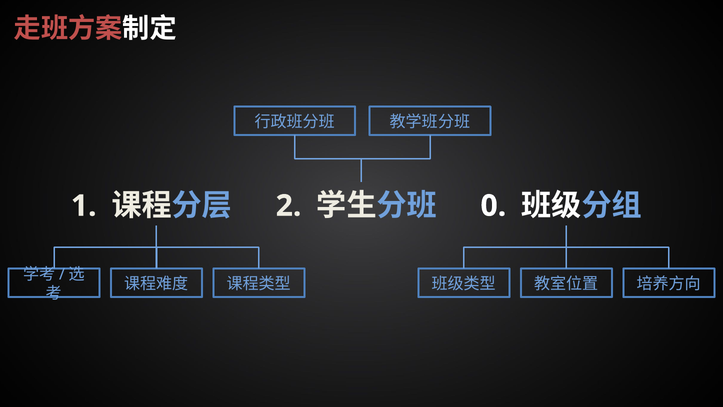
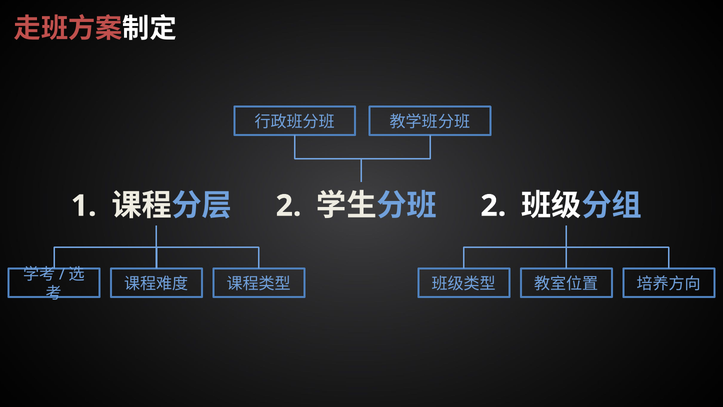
0: 0 -> 2 (493, 206)
